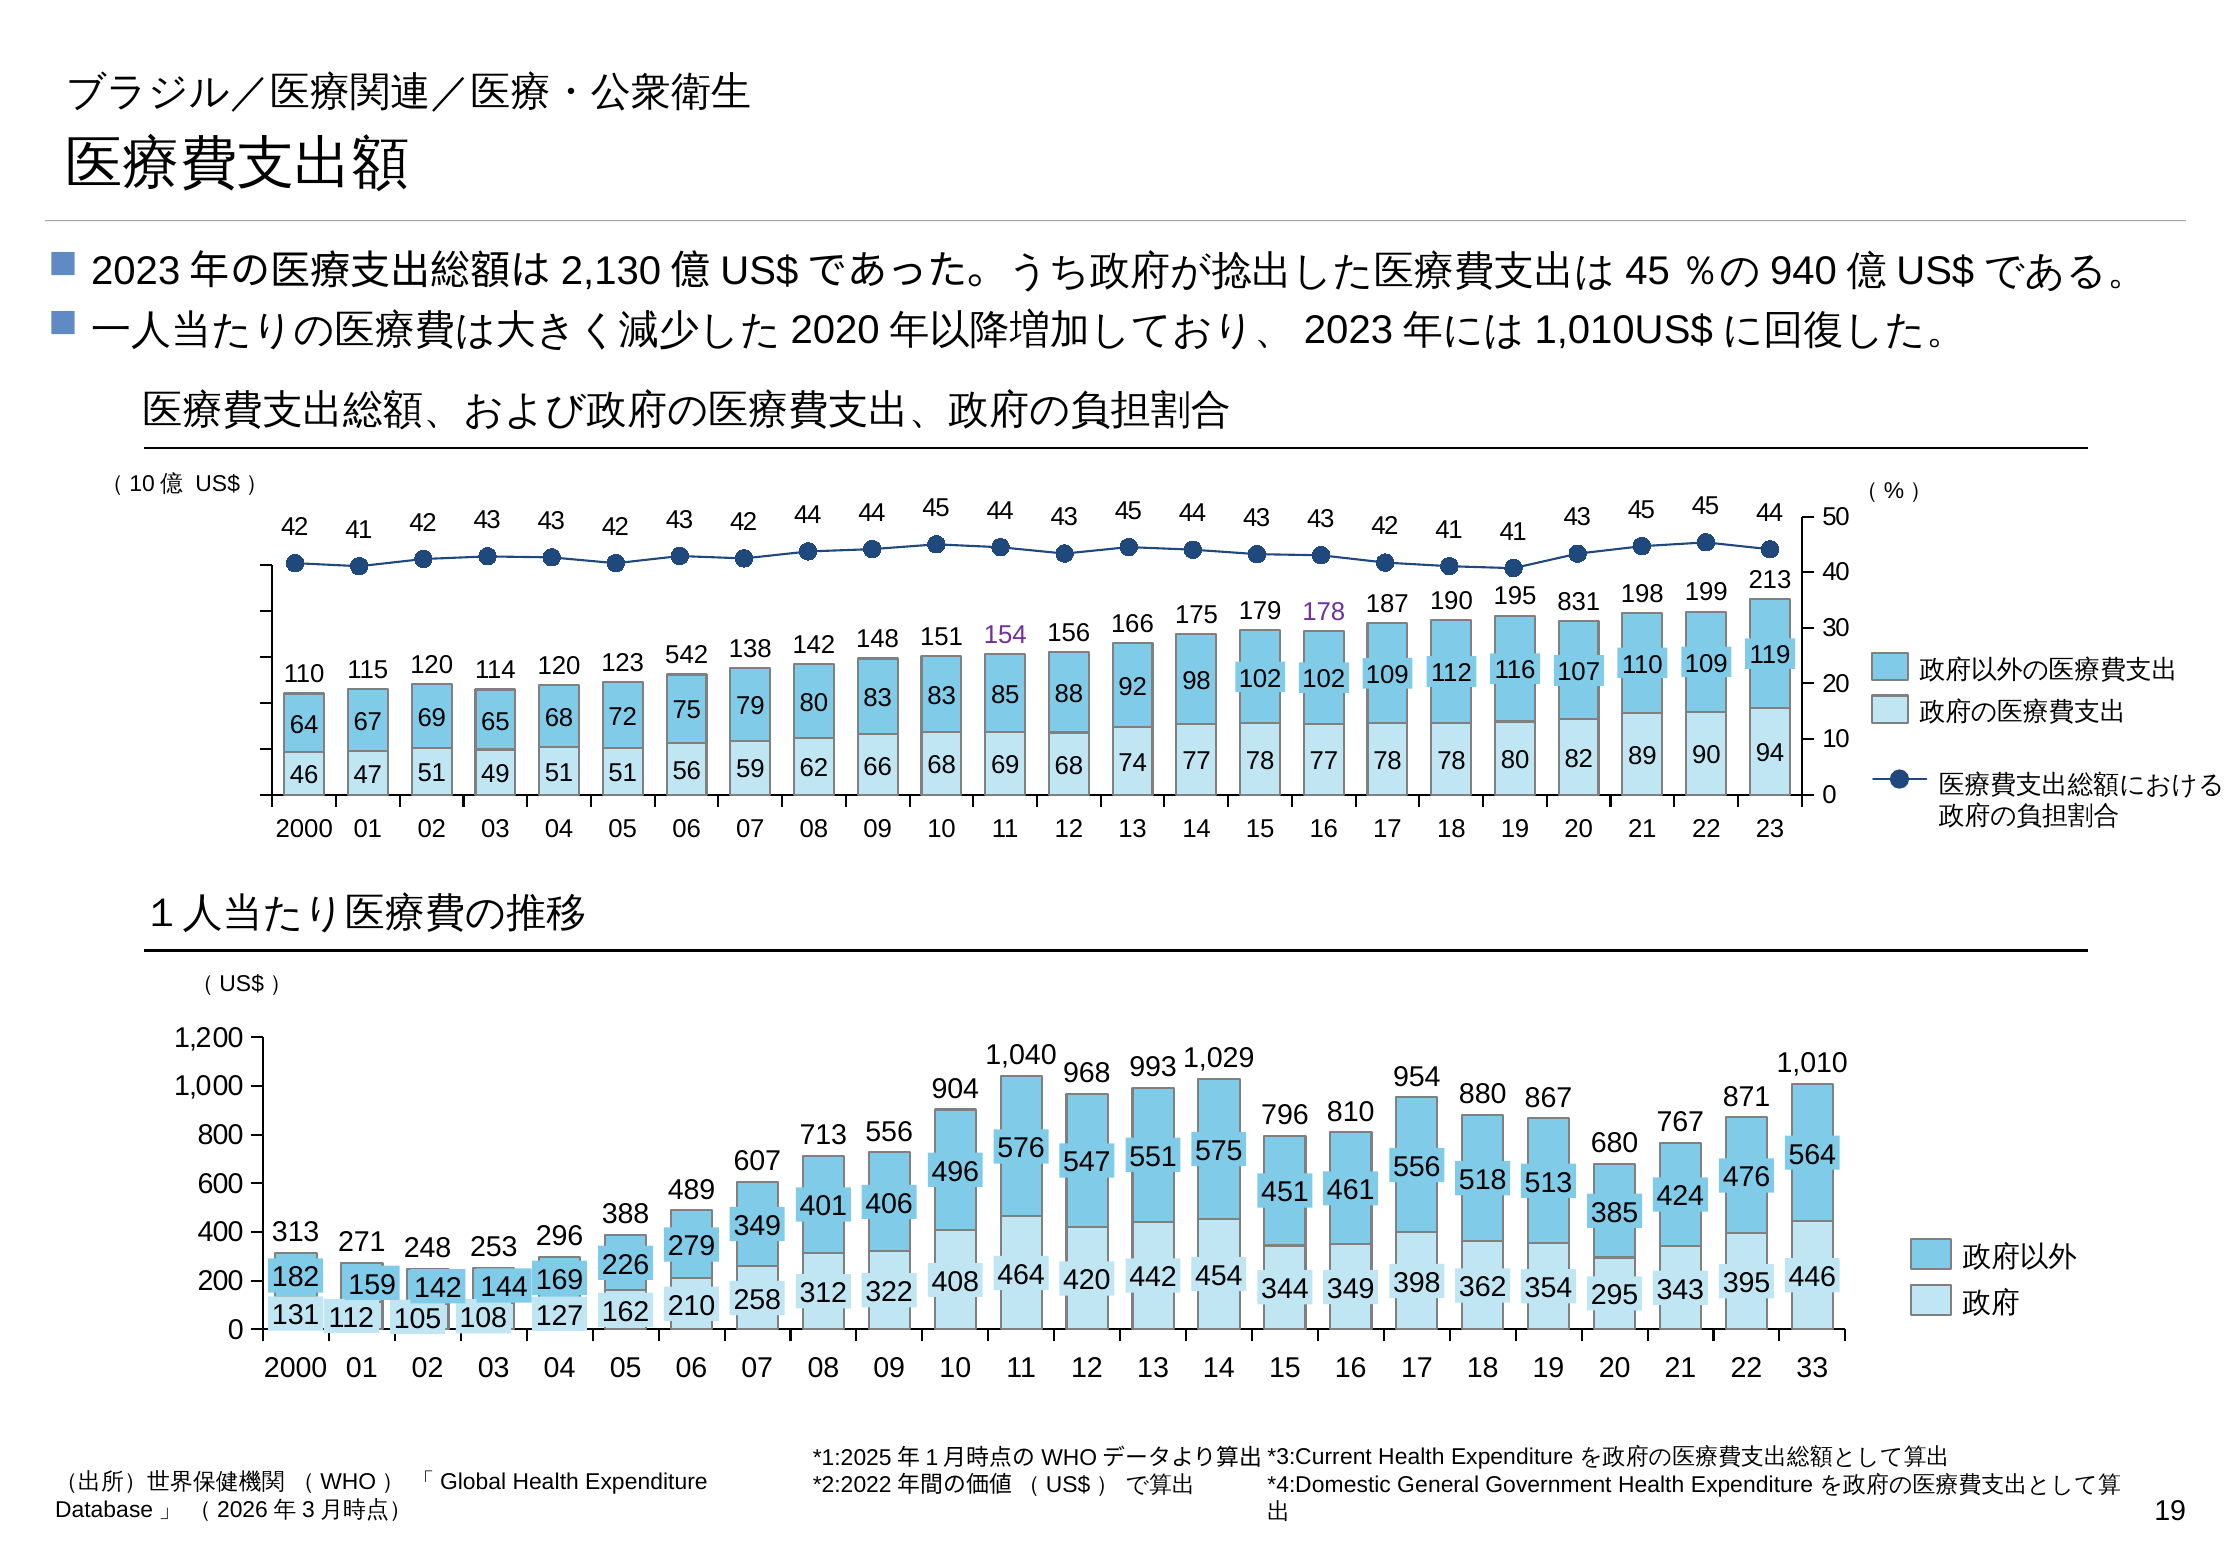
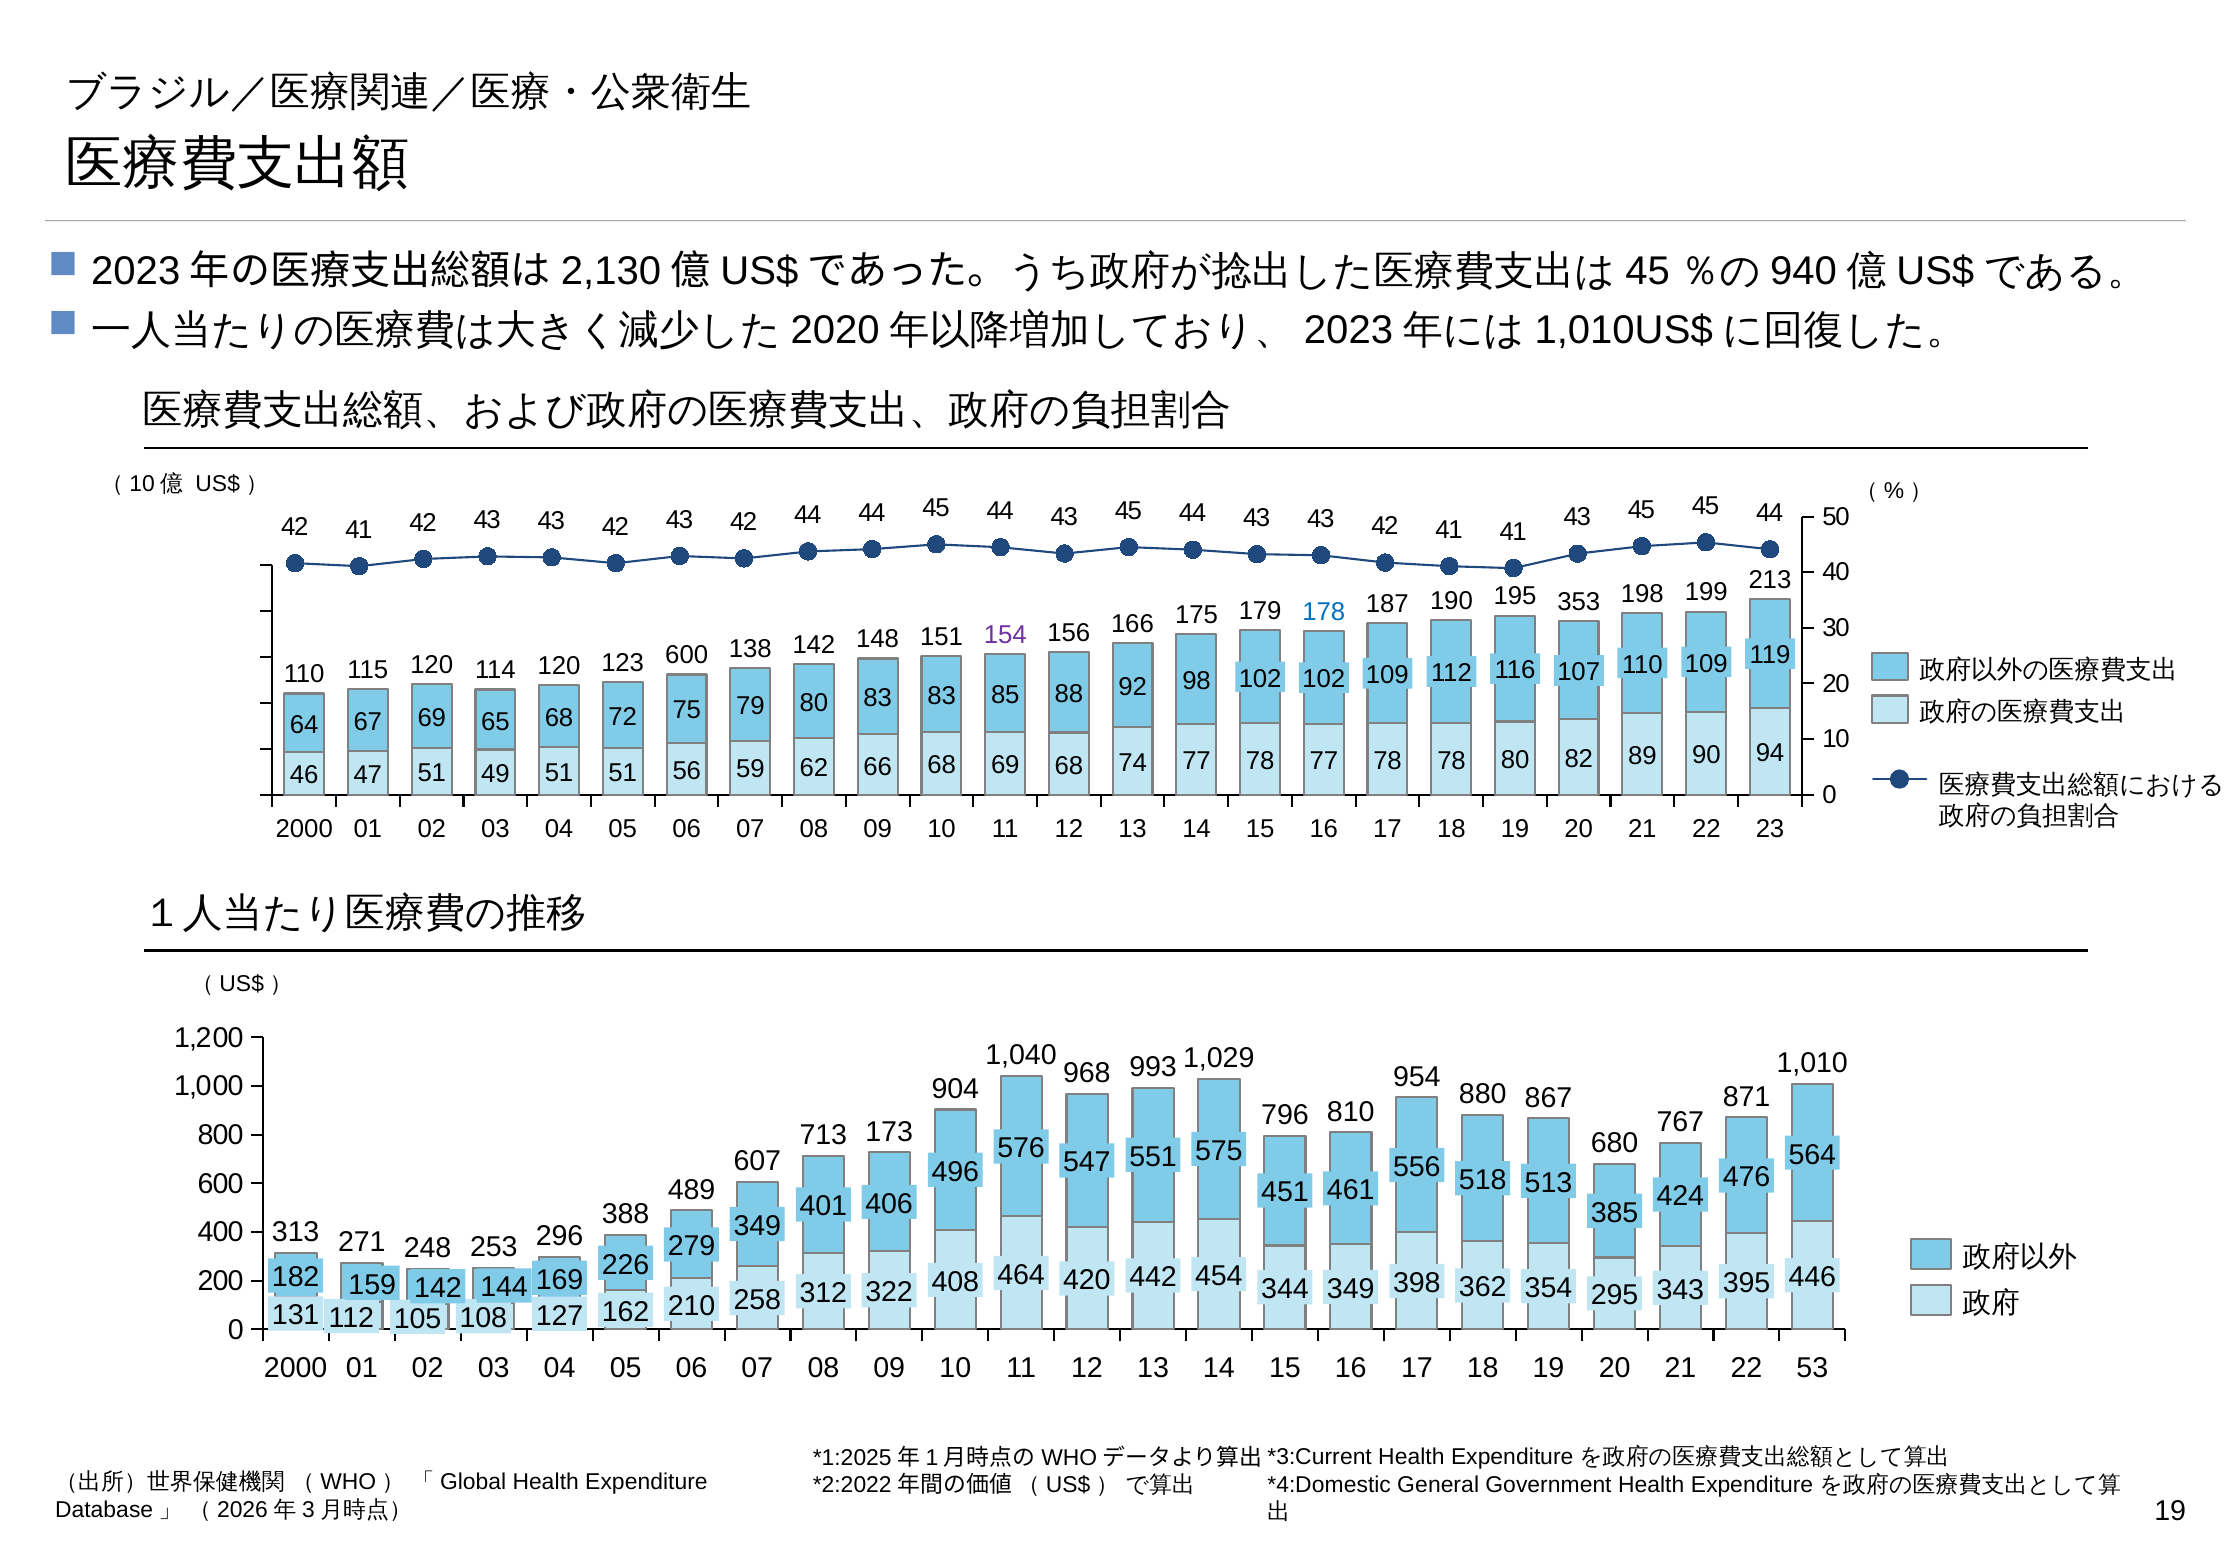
178 colour: purple -> blue (1324, 612)
831: 831 -> 353 (1579, 602)
123 542: 542 -> 600 (687, 656)
713 556: 556 -> 173 (889, 1132)
33: 33 -> 53 (1812, 1368)
